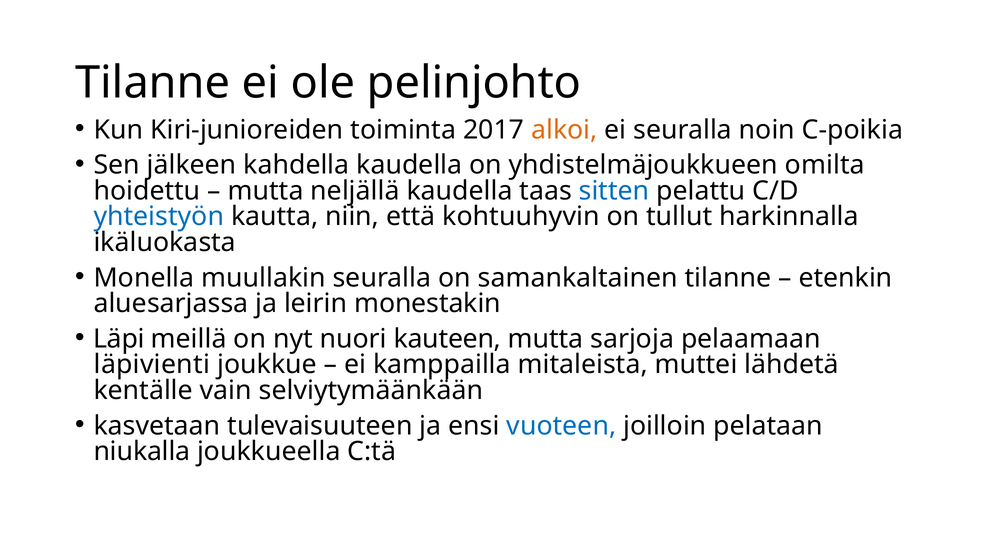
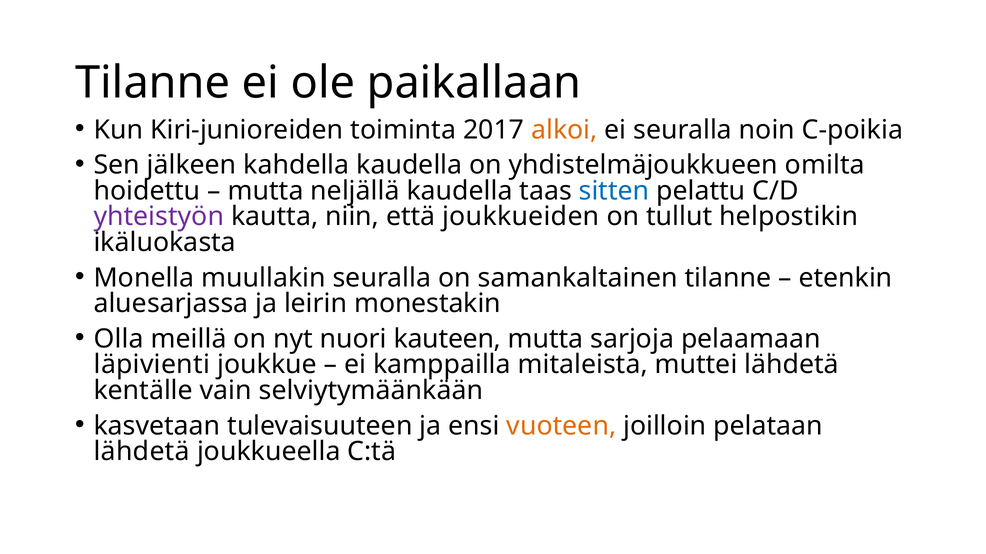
pelinjohto: pelinjohto -> paikallaan (474, 83)
yhteistyön colour: blue -> purple (159, 217)
kohtuuhyvin: kohtuuhyvin -> joukkueiden (521, 217)
harkinnalla: harkinnalla -> helpostikin (789, 217)
Läpi: Läpi -> Olla (119, 339)
vuoteen colour: blue -> orange (561, 426)
niukalla: niukalla -> lähdetä (142, 452)
